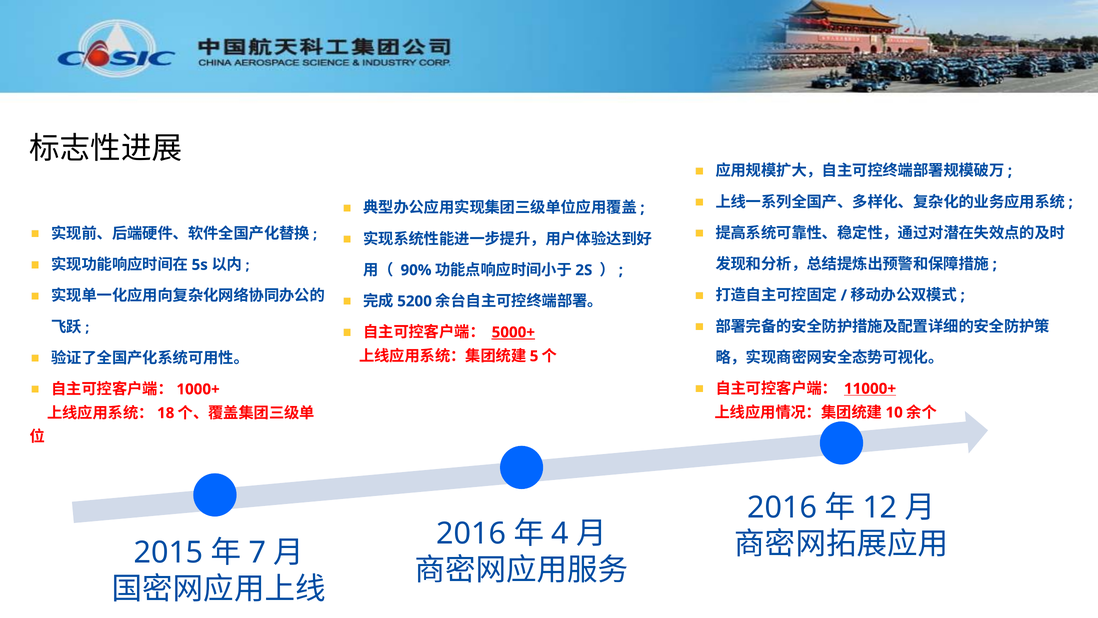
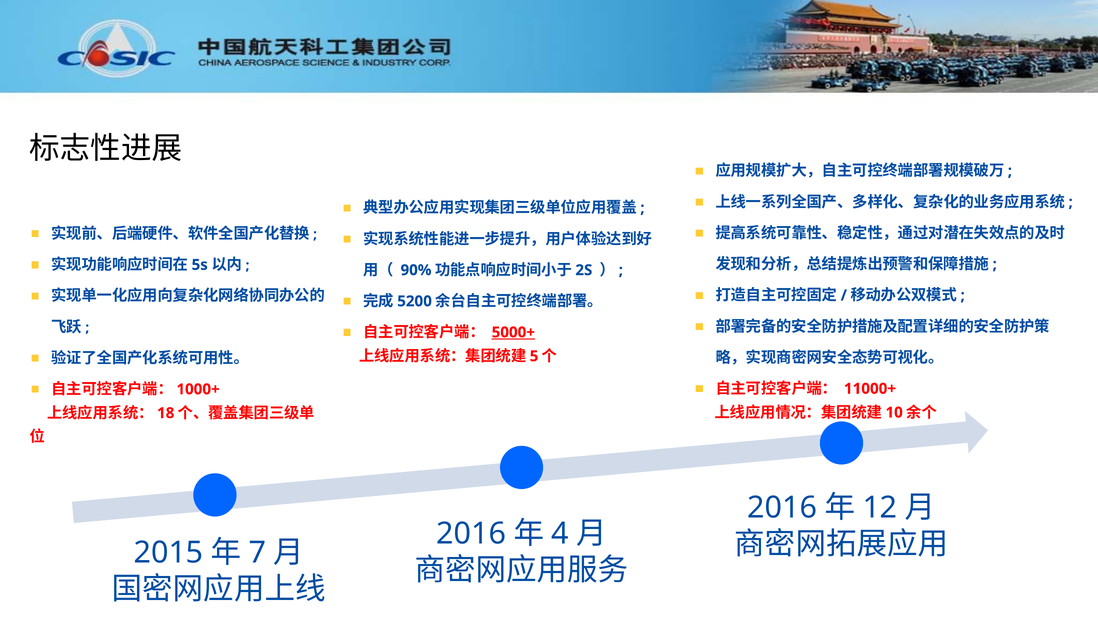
11000+ underline: present -> none (870, 389)
